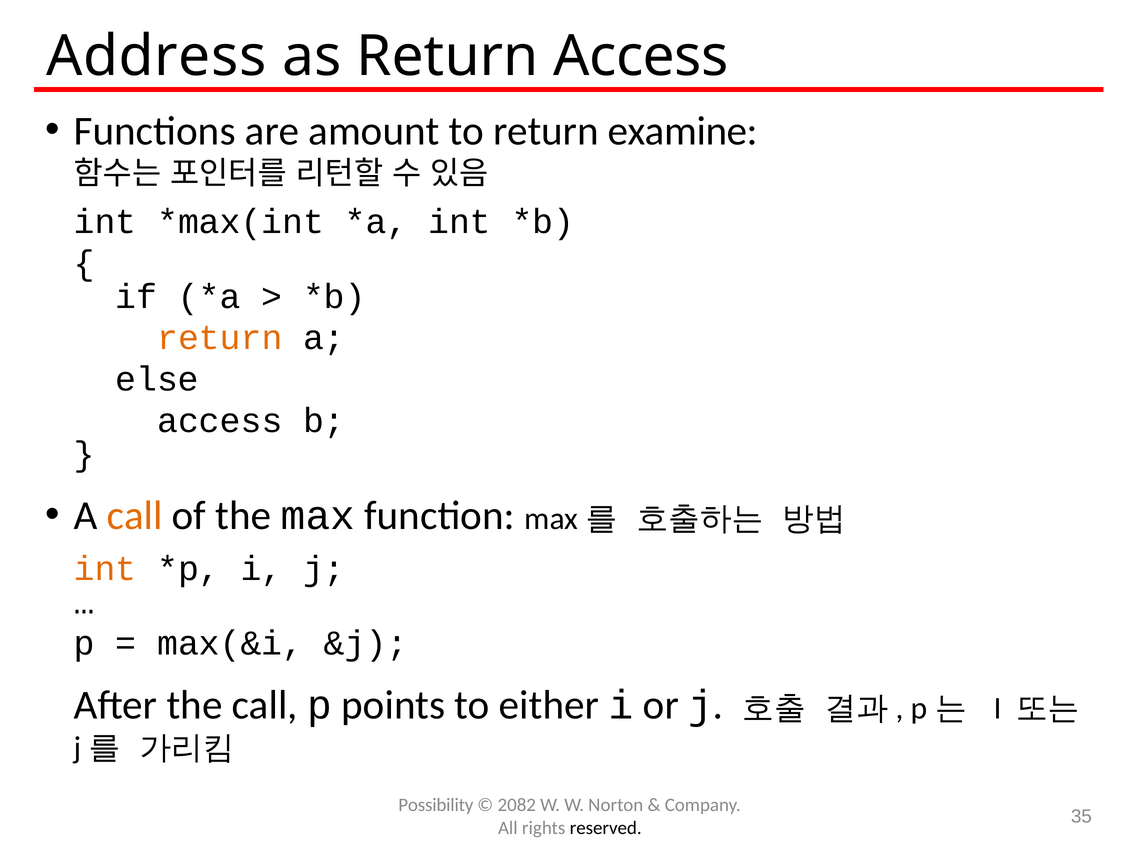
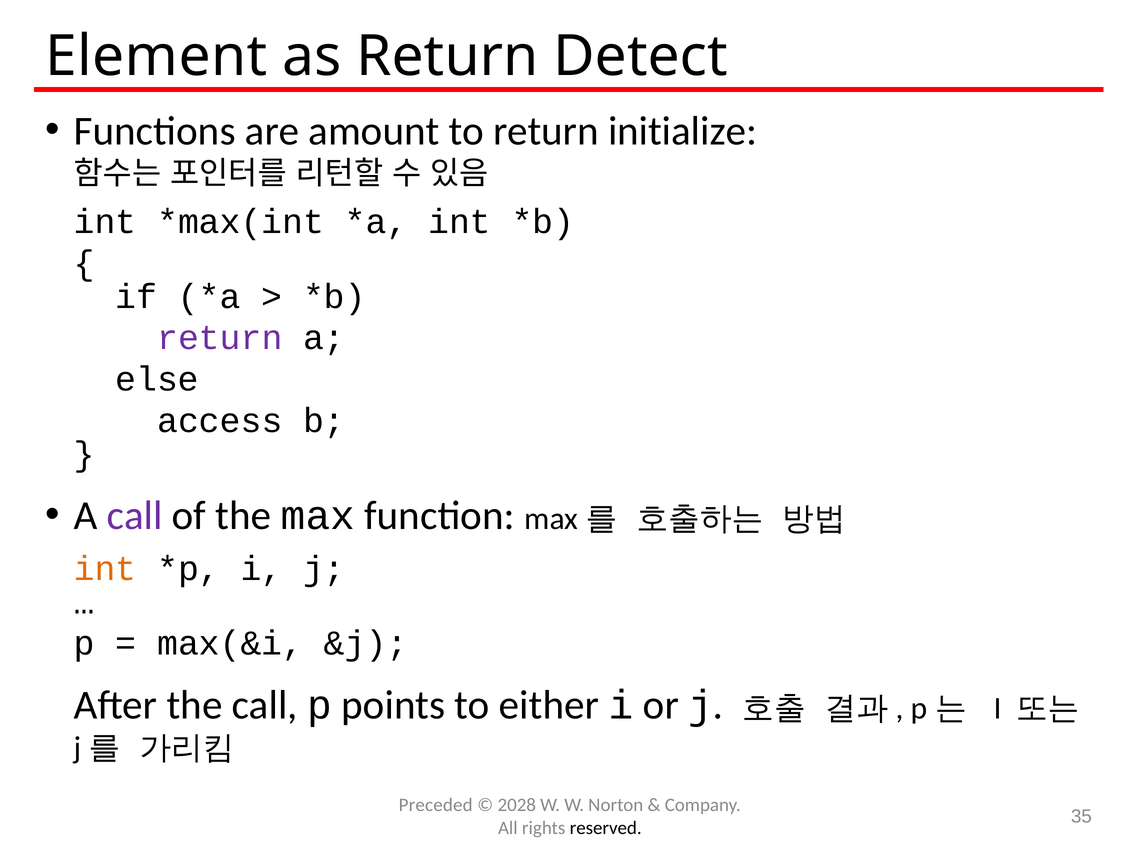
Address: Address -> Element (156, 57)
Return Access: Access -> Detect (641, 57)
examine: examine -> initialize (683, 131)
return colour: orange -> purple (220, 338)
call colour: orange -> purple (135, 516)
Possibility: Possibility -> Preceded (436, 805)
2082: 2082 -> 2028 (517, 805)
